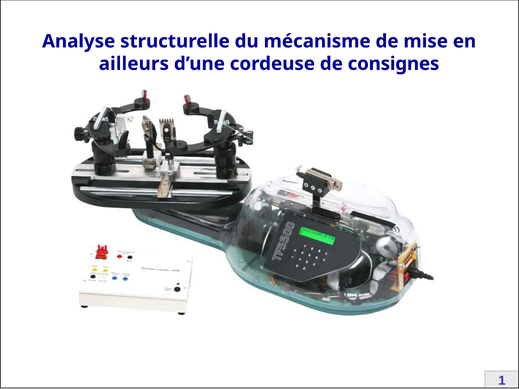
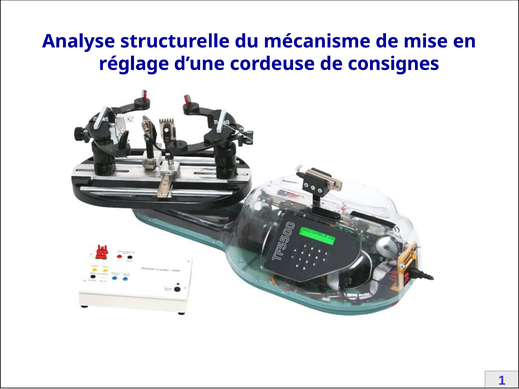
ailleurs: ailleurs -> réglage (134, 64)
